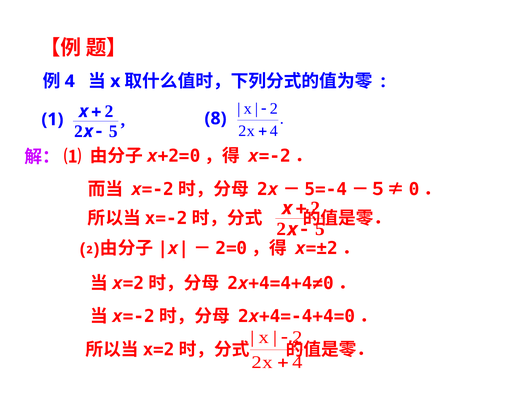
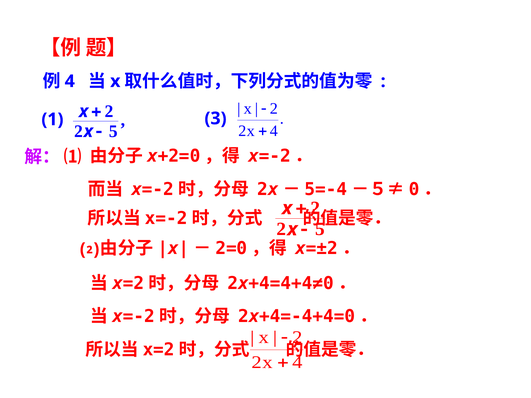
8: 8 -> 3 (216, 119)
